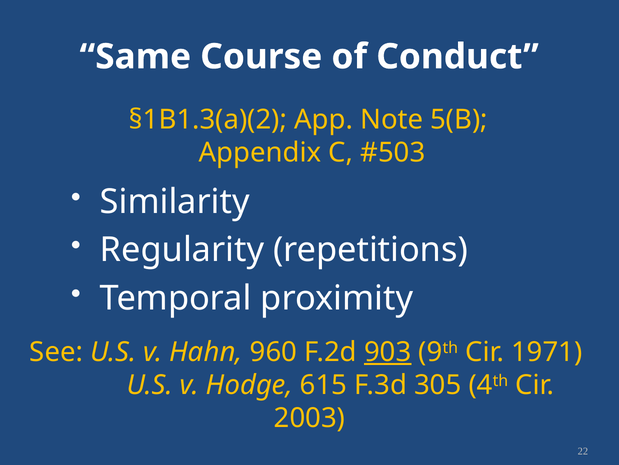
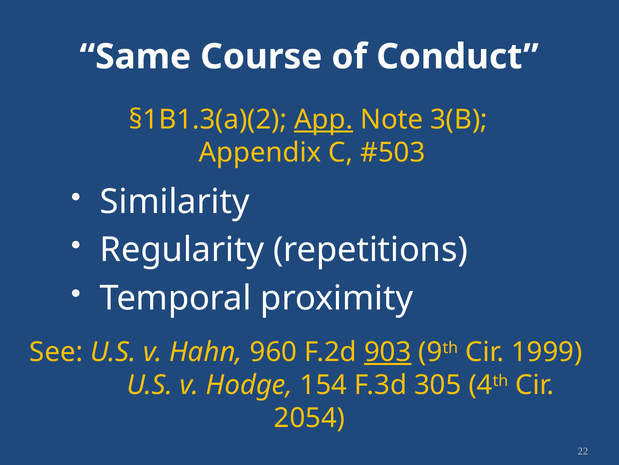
App underline: none -> present (324, 119)
5(B: 5(B -> 3(B (459, 119)
1971: 1971 -> 1999 (547, 352)
615: 615 -> 154 (324, 385)
2003: 2003 -> 2054 (310, 418)
